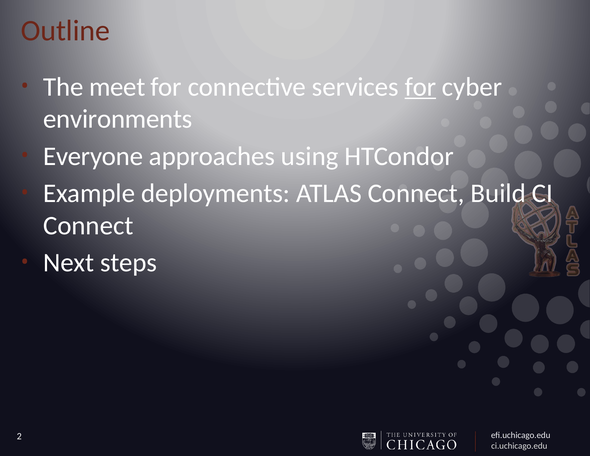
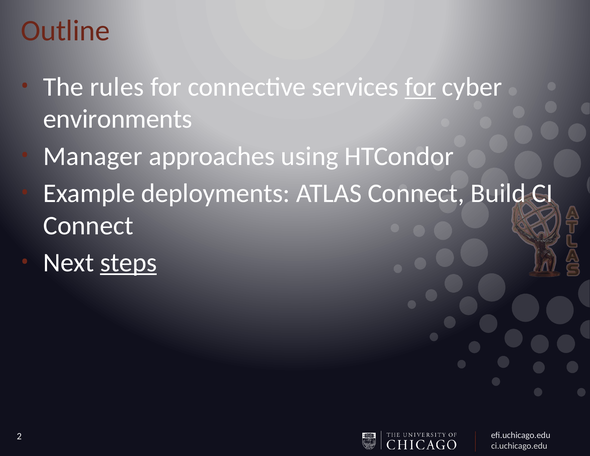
meet: meet -> rules (117, 87)
Everyone: Everyone -> Manager (93, 156)
steps underline: none -> present (128, 263)
